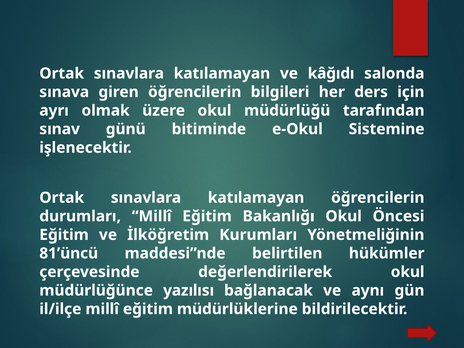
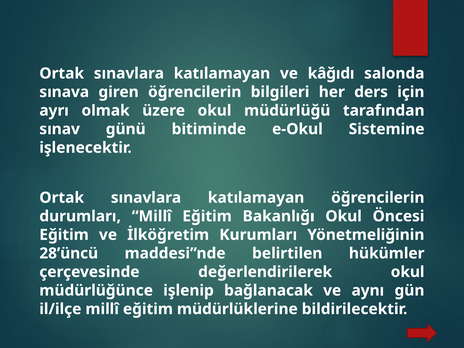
81’üncü: 81’üncü -> 28’üncü (69, 253)
yazılısı: yazılısı -> işlenip (189, 290)
